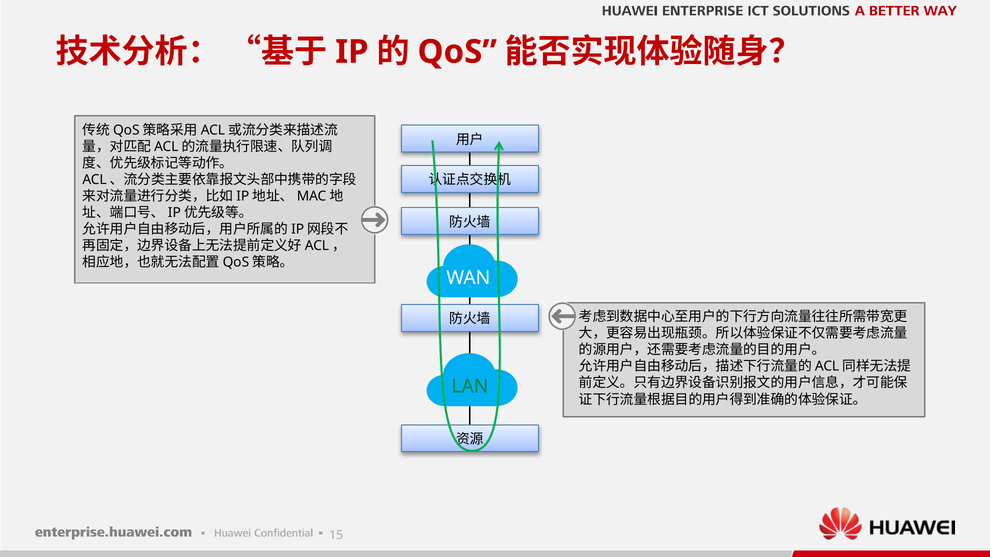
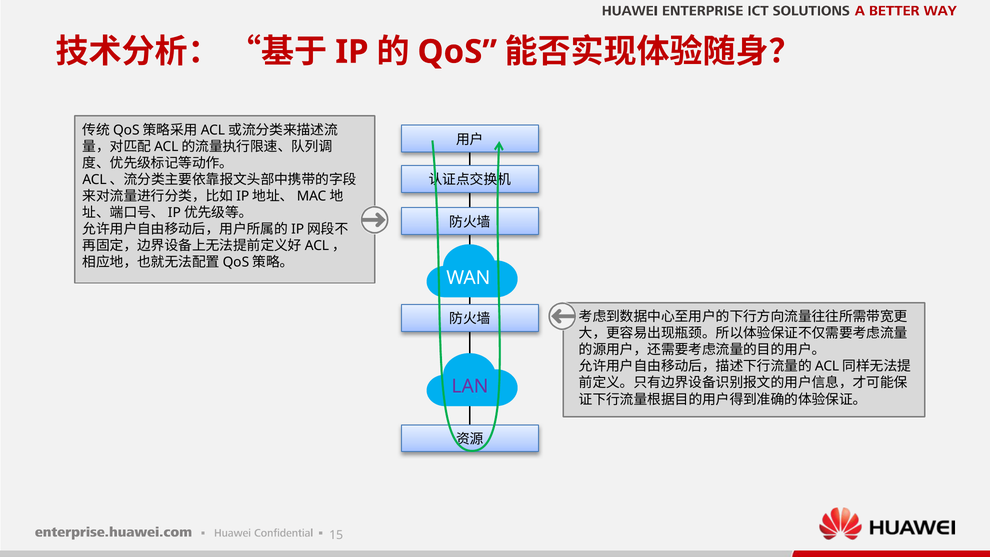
LAN colour: green -> purple (470, 387)
